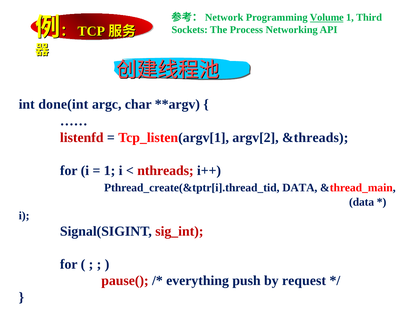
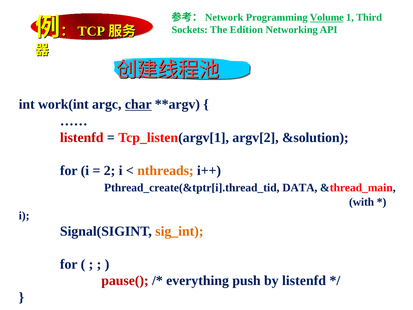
Process: Process -> Edition (246, 30)
done(int: done(int -> work(int (63, 104)
char underline: none -> present (138, 104)
&threads: &threads -> &solution (315, 137)
1: 1 -> 2 (110, 170)
nthreads colour: red -> orange (165, 170)
data: data -> with (362, 202)
sig_int colour: red -> orange (179, 231)
by request: request -> listenfd (304, 281)
